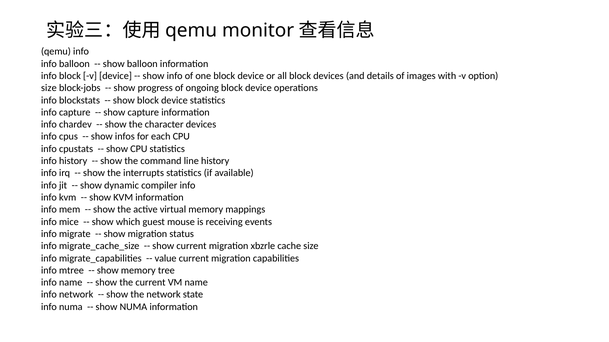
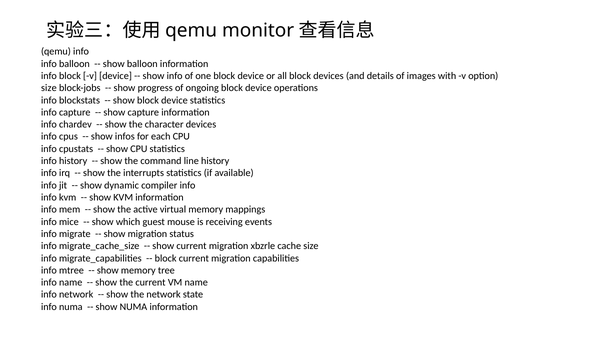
value: value -> block (166, 259)
